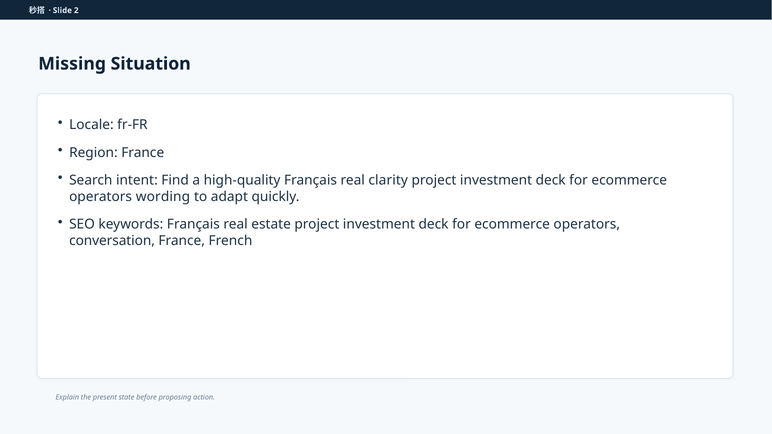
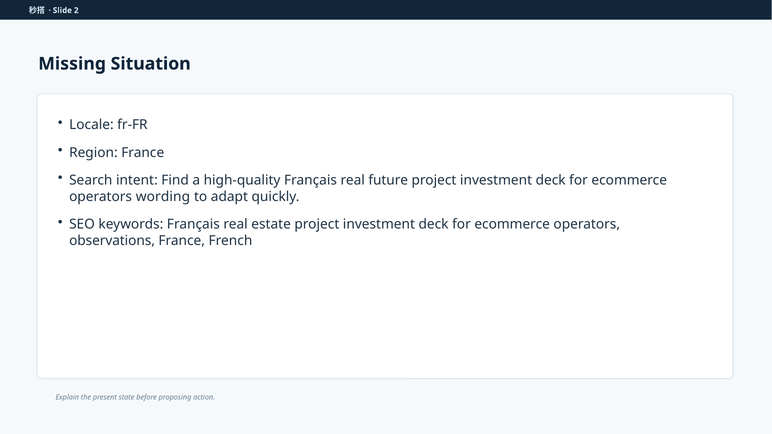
clarity: clarity -> future (388, 180)
conversation: conversation -> observations (112, 241)
